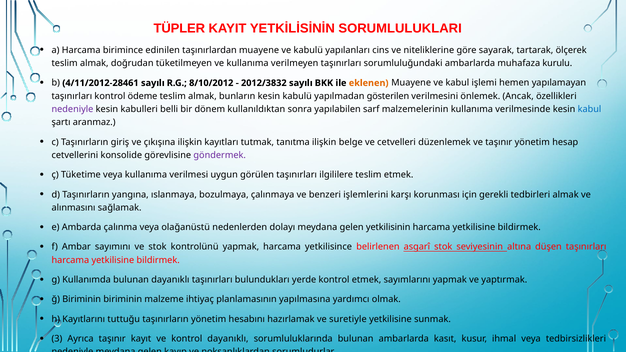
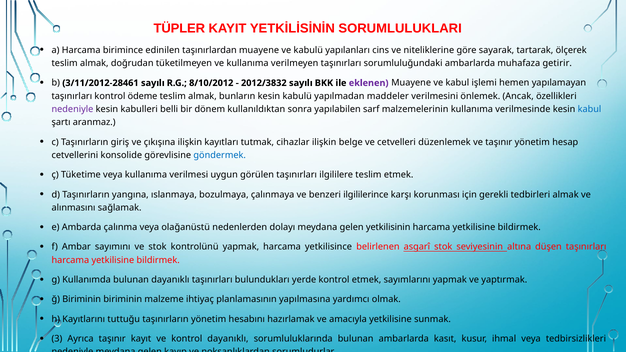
kurulu: kurulu -> getirir (557, 63)
4/11/2012-28461: 4/11/2012-28461 -> 3/11/2012-28461 (100, 83)
eklenen colour: orange -> purple (369, 83)
gösterilen: gösterilen -> maddeler (388, 96)
tanıtma: tanıtma -> cihazlar (293, 142)
göndermek colour: purple -> blue (220, 155)
işlemlerini: işlemlerini -> ilgililerince (366, 195)
suretiyle: suretiyle -> amacıyla (348, 319)
